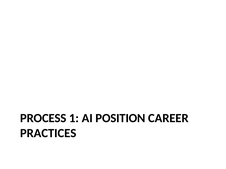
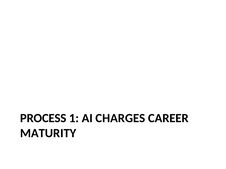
POSITION: POSITION -> CHARGES (120, 118)
PRACTICES: PRACTICES -> MATURITY (48, 134)
